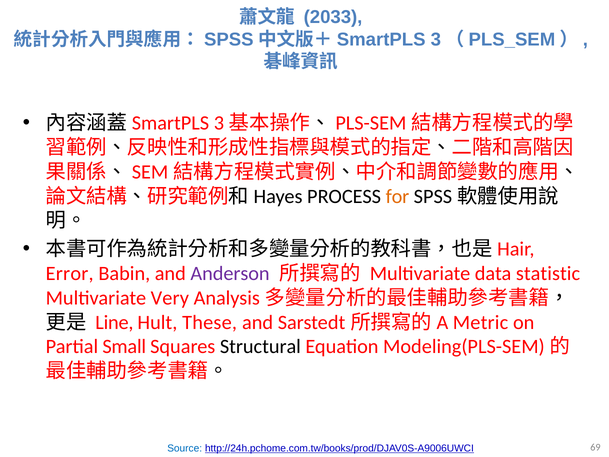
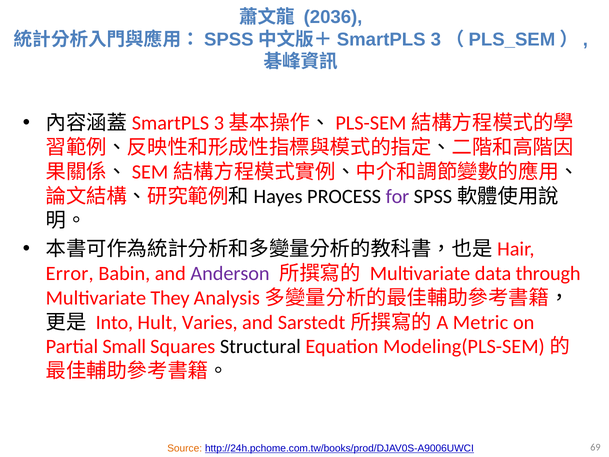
2033: 2033 -> 2036 (333, 17)
for colour: orange -> purple (397, 196)
statistic: statistic -> through (548, 273)
Very: Very -> They (170, 298)
Line: Line -> Into (114, 322)
These: These -> Varies (210, 322)
Source colour: blue -> orange (185, 448)
